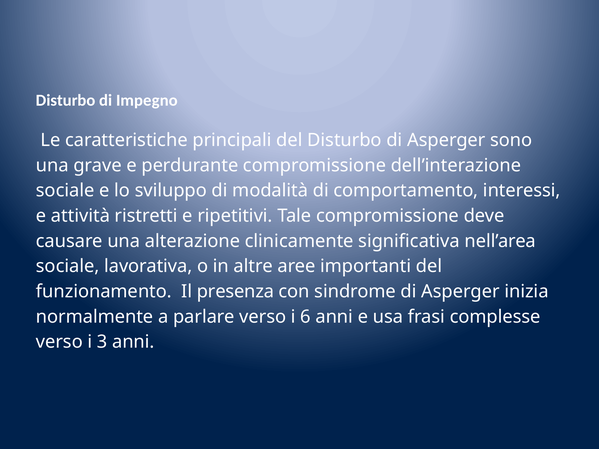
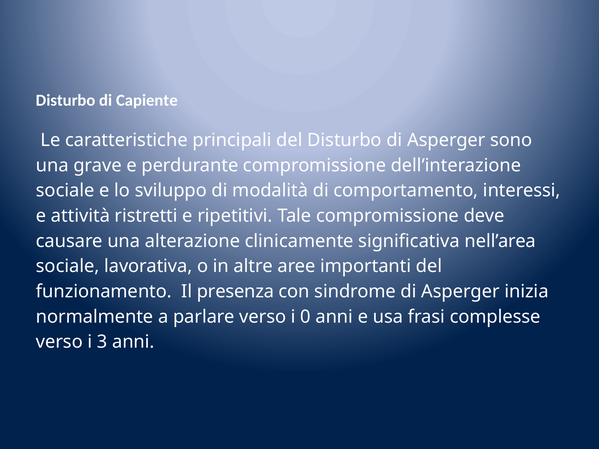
Impegno: Impegno -> Capiente (147, 100)
6: 6 -> 0 (305, 317)
